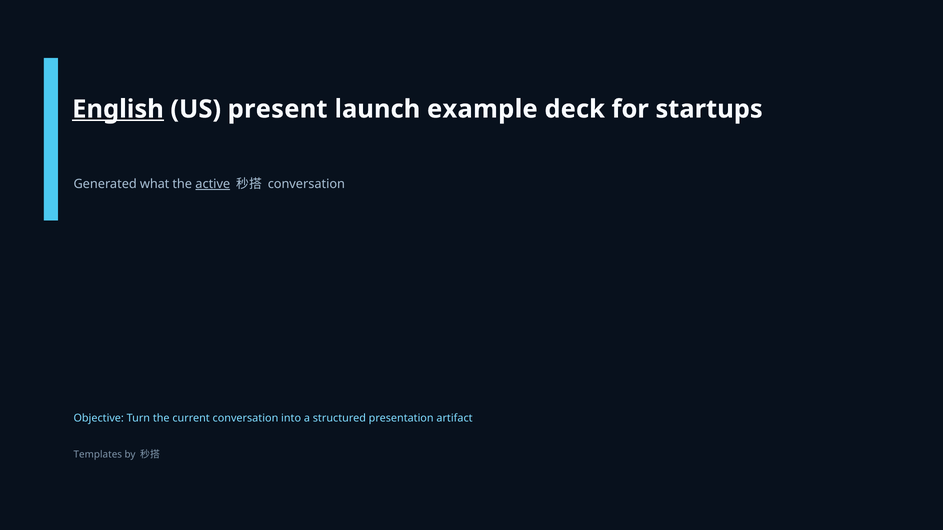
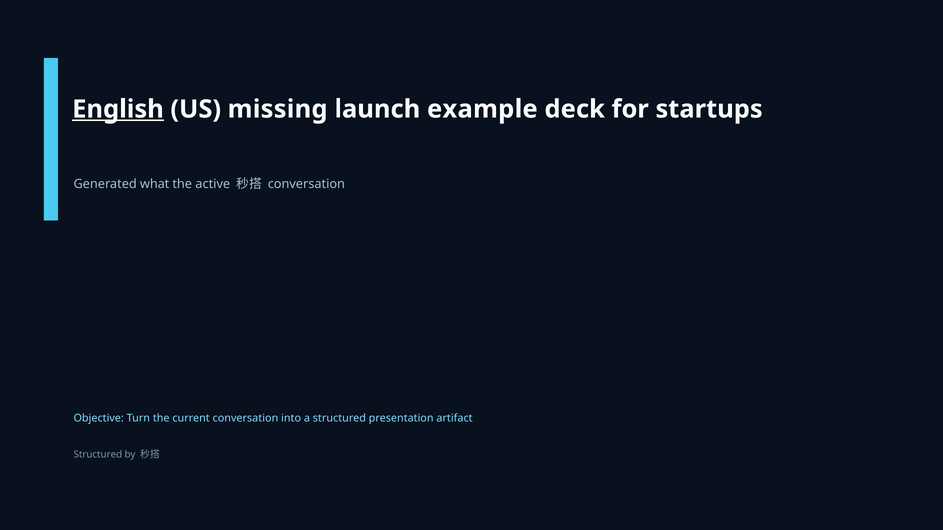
present: present -> missing (278, 109)
active underline: present -> none (213, 184)
Templates: Templates -> Structured (98, 455)
